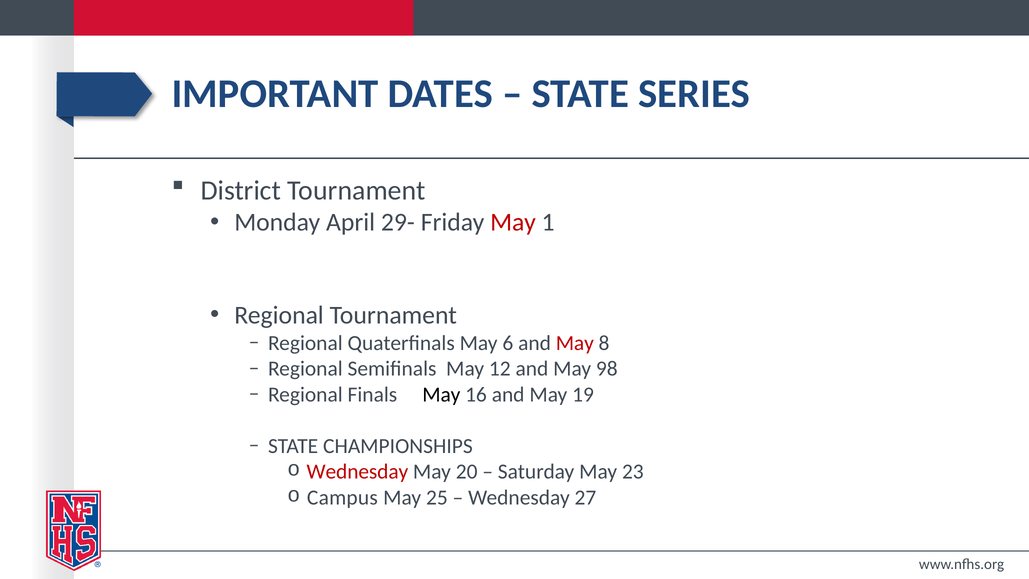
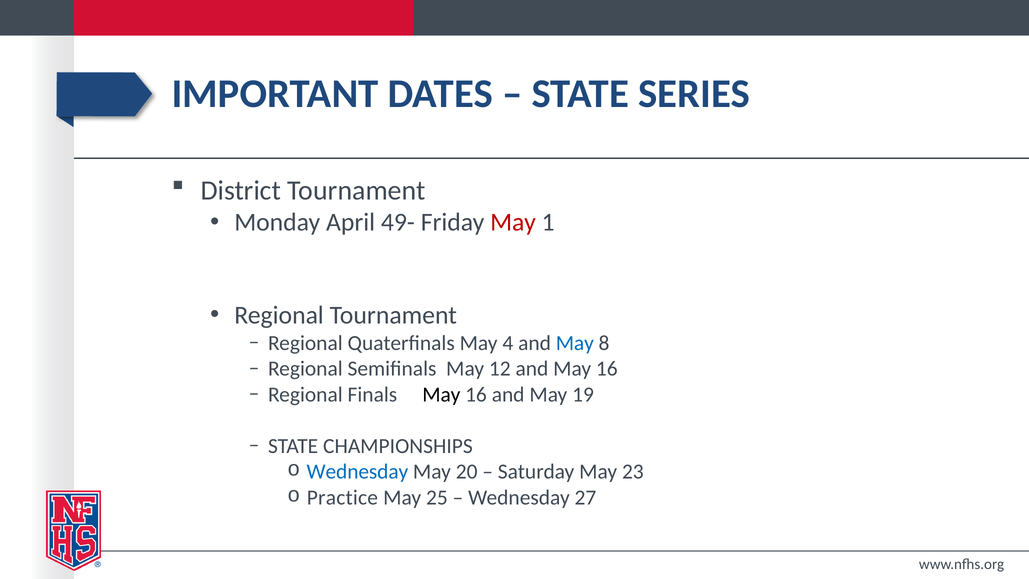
29-: 29- -> 49- (398, 222)
6: 6 -> 4 (508, 343)
May colour: red -> blue (575, 343)
and May 98: 98 -> 16 (607, 369)
Wednesday colour: red -> blue (357, 472)
Campus: Campus -> Practice (342, 497)
